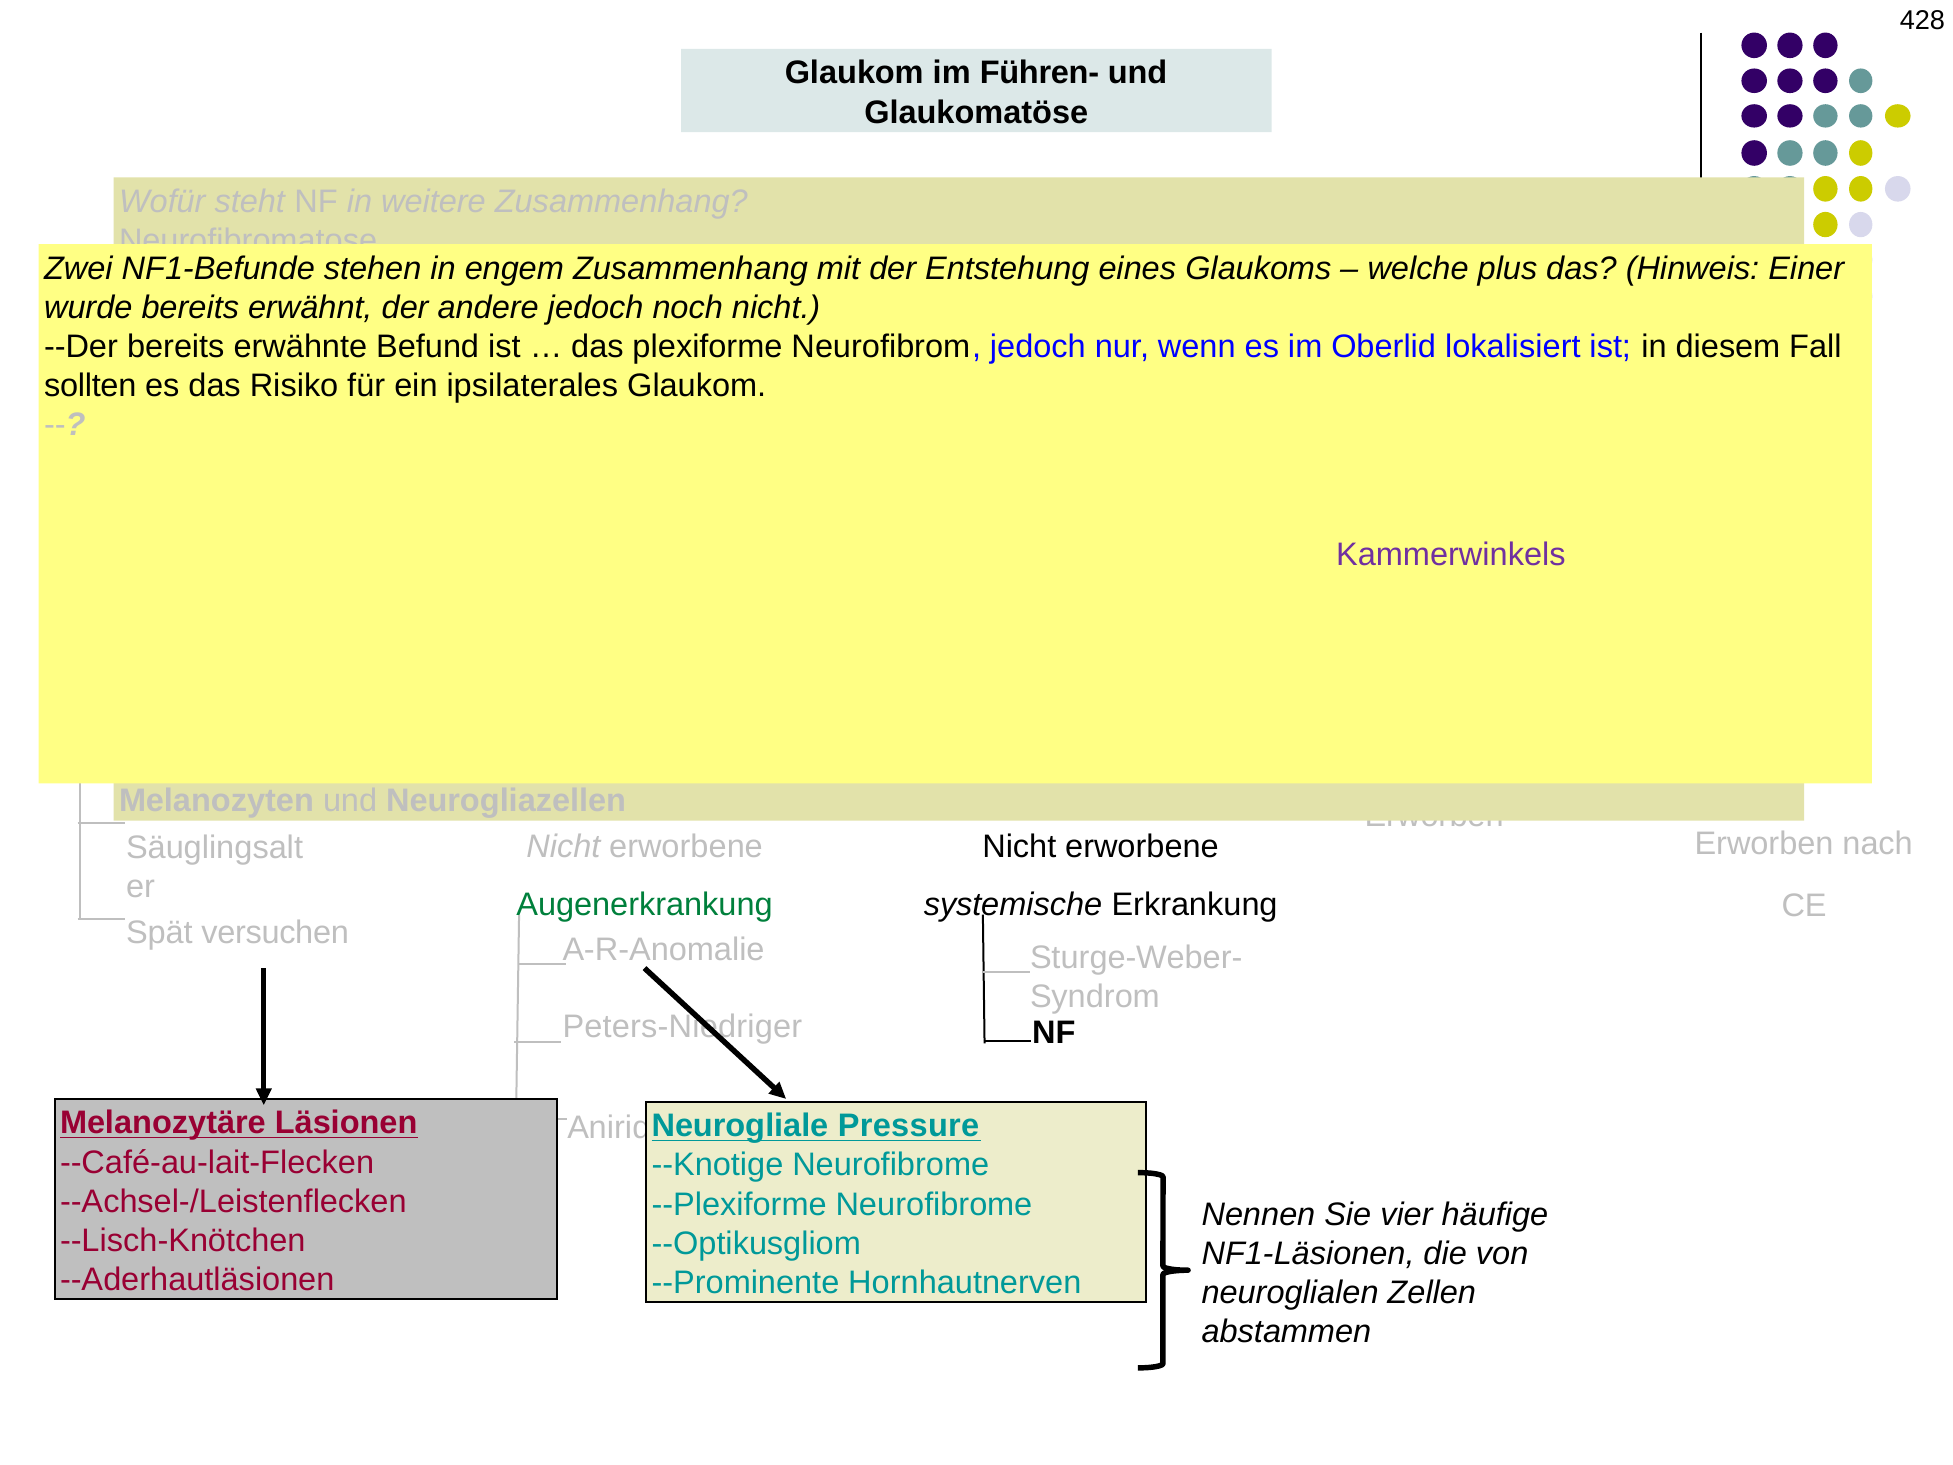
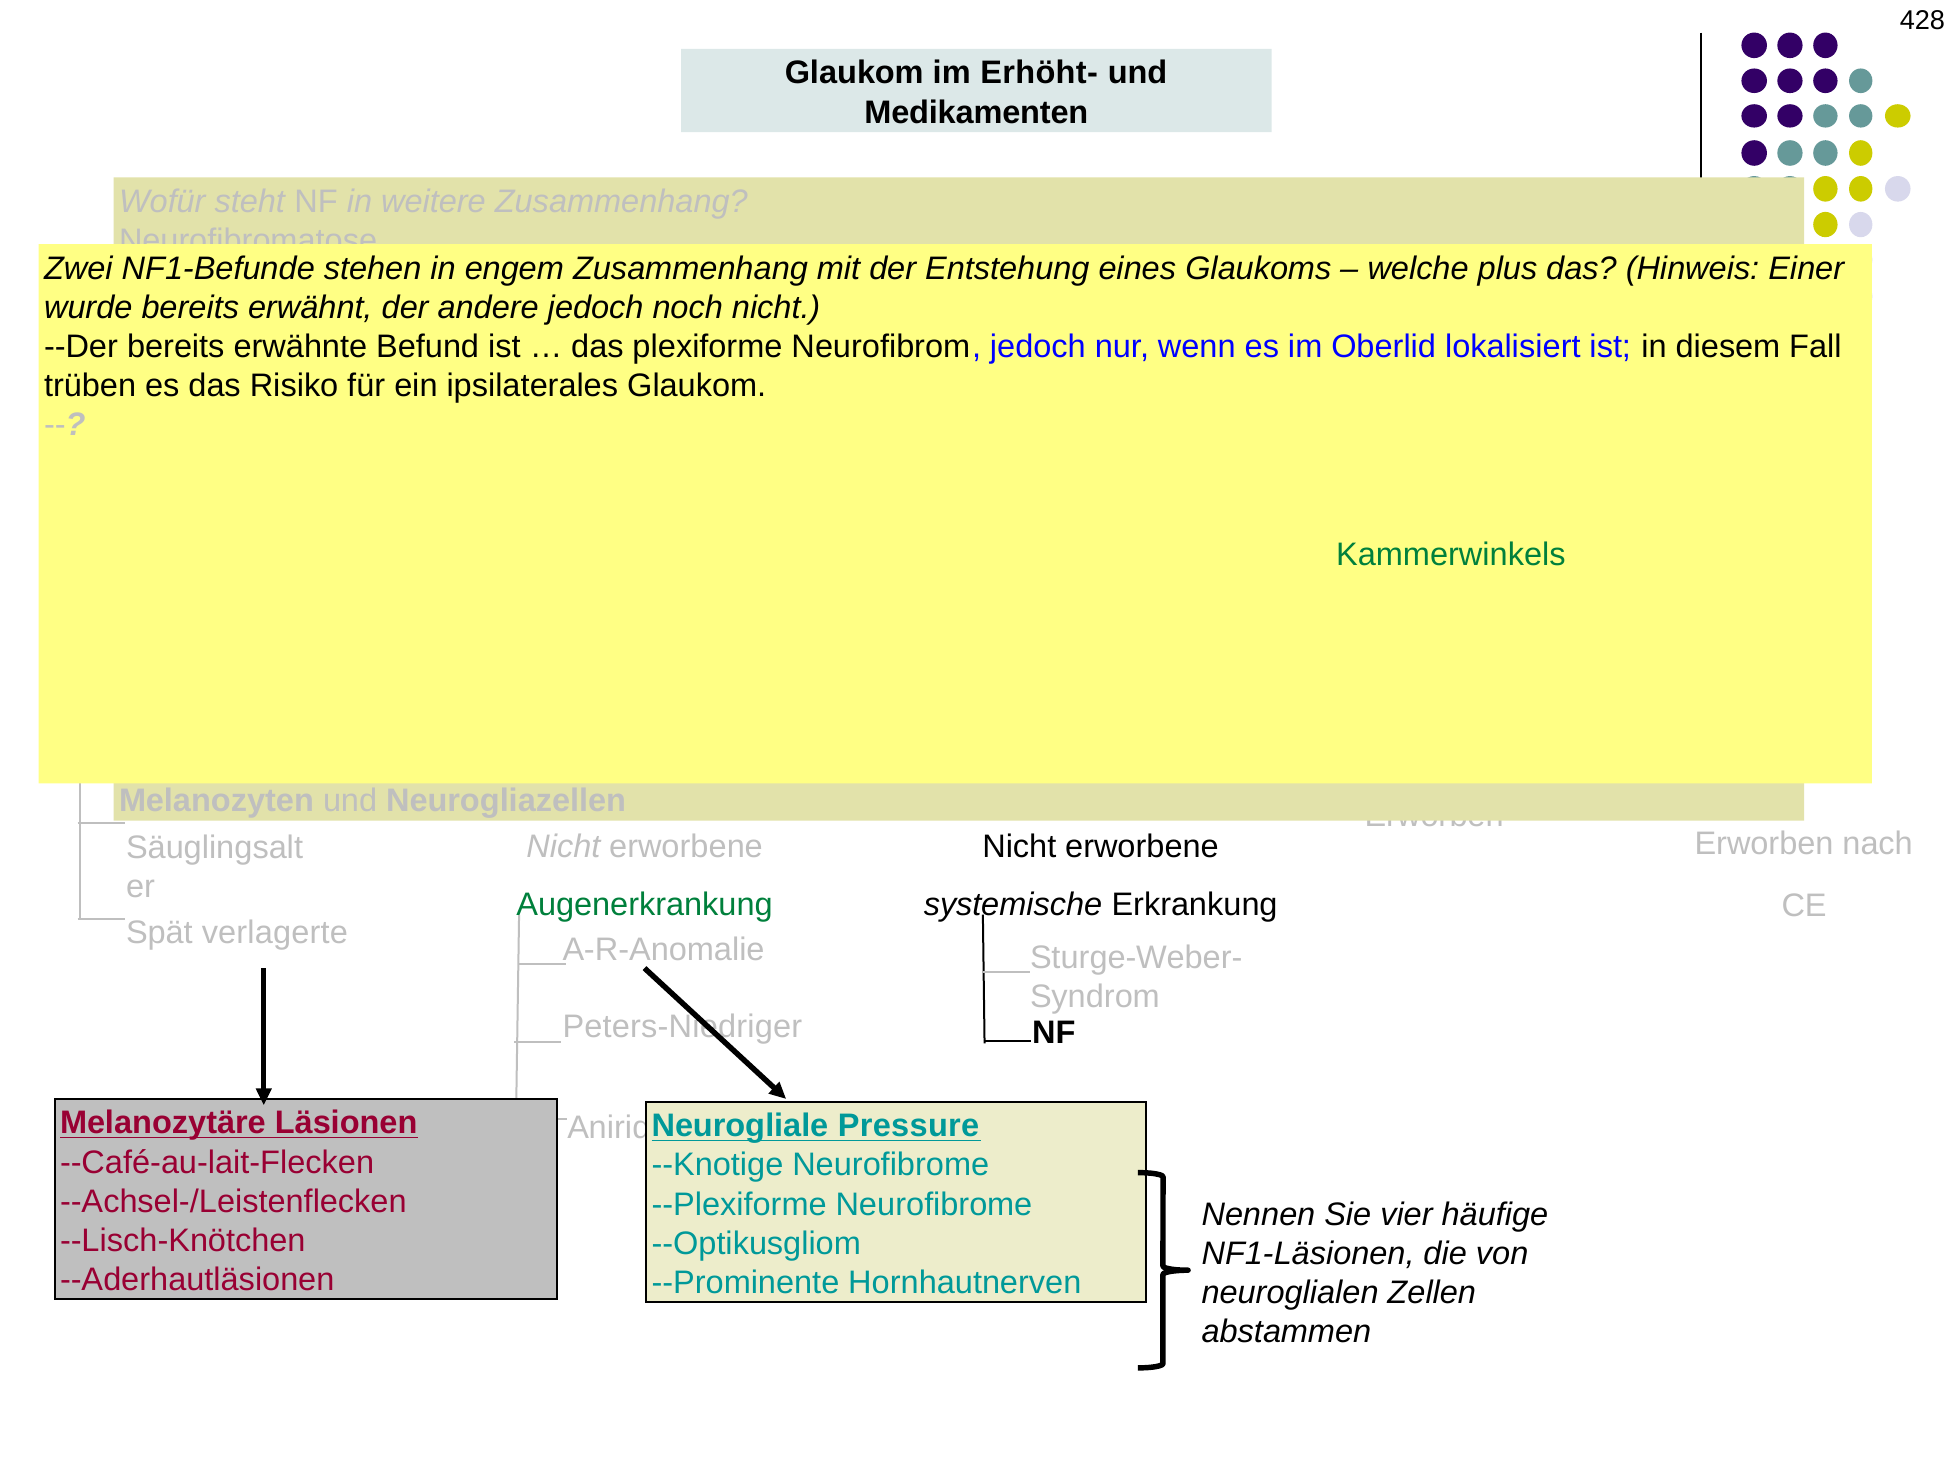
Führen-: Führen- -> Erhöht- (1039, 73)
Glaukomatöse: Glaukomatöse -> Medikamenten (976, 112)
sollten: sollten -> trüben (90, 386)
Kammerwinkels colour: purple -> green (1451, 555)
versuchen: versuchen -> verlagerte (275, 932)
